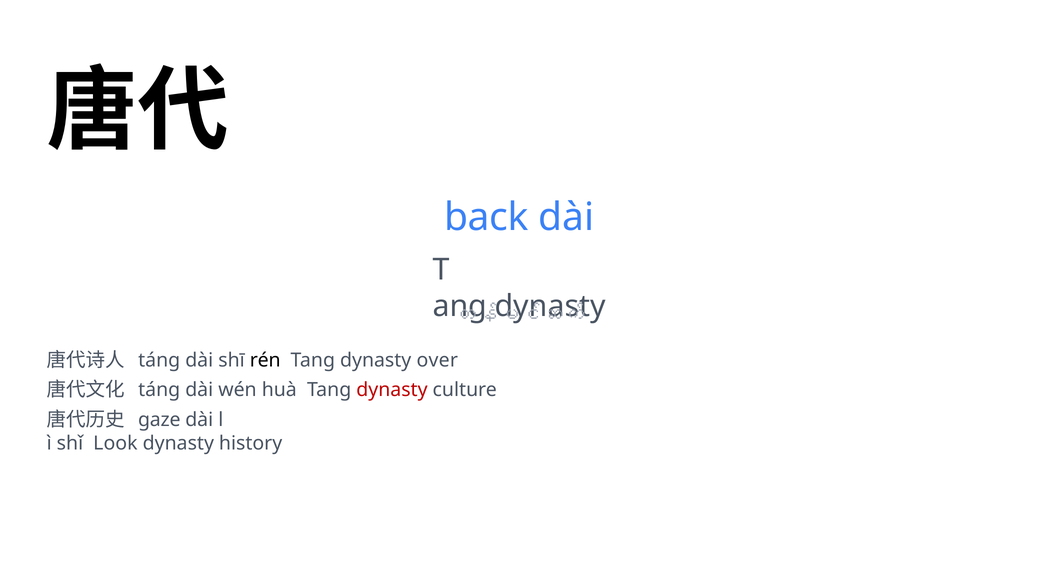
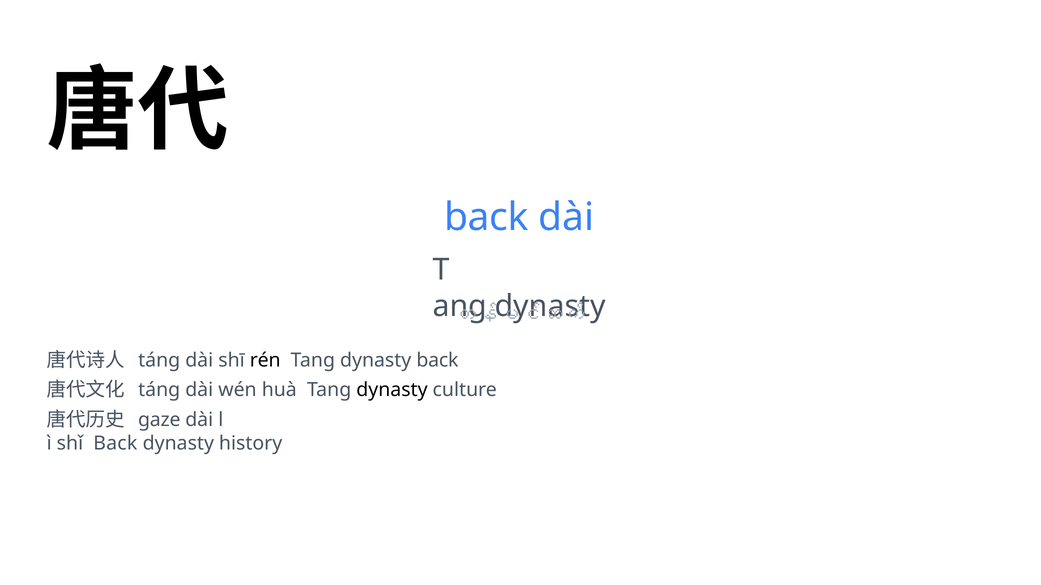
dynasty over: over -> back (437, 360)
dynasty colour: red -> black (392, 390)
shǐ Look: Look -> Back (115, 444)
